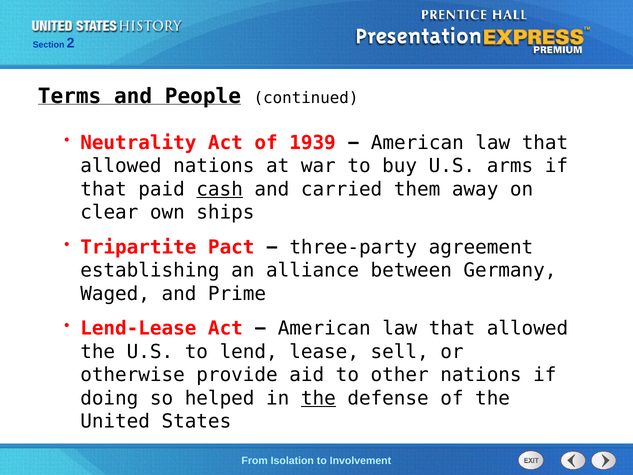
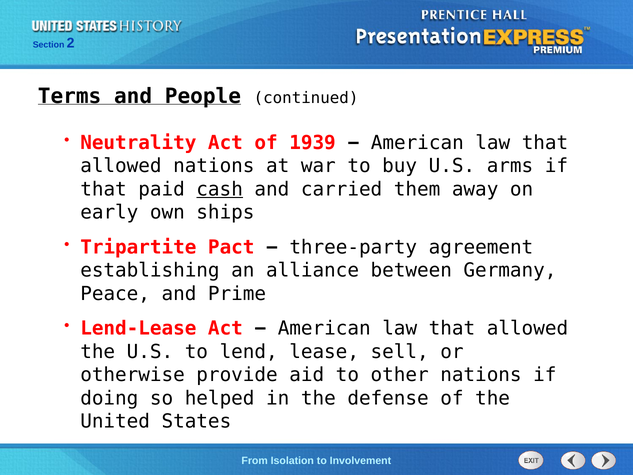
clear: clear -> early (109, 212)
Waged: Waged -> Peace (115, 293)
the underline: present -> none (318, 398)
